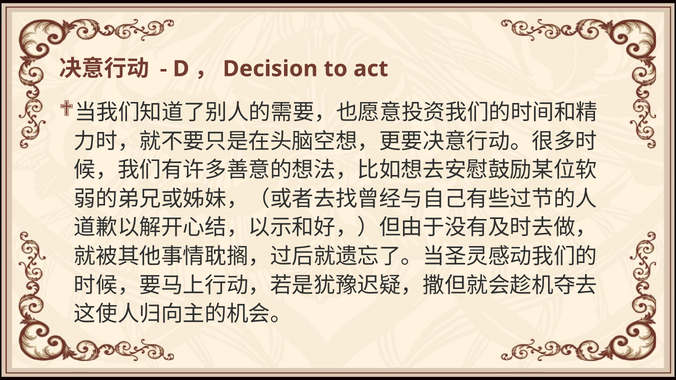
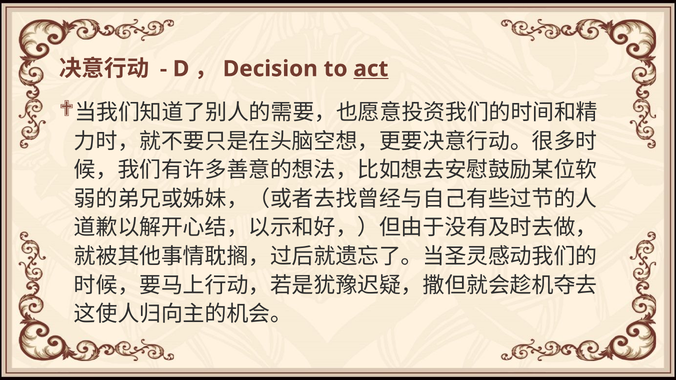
act underline: none -> present (371, 69)
